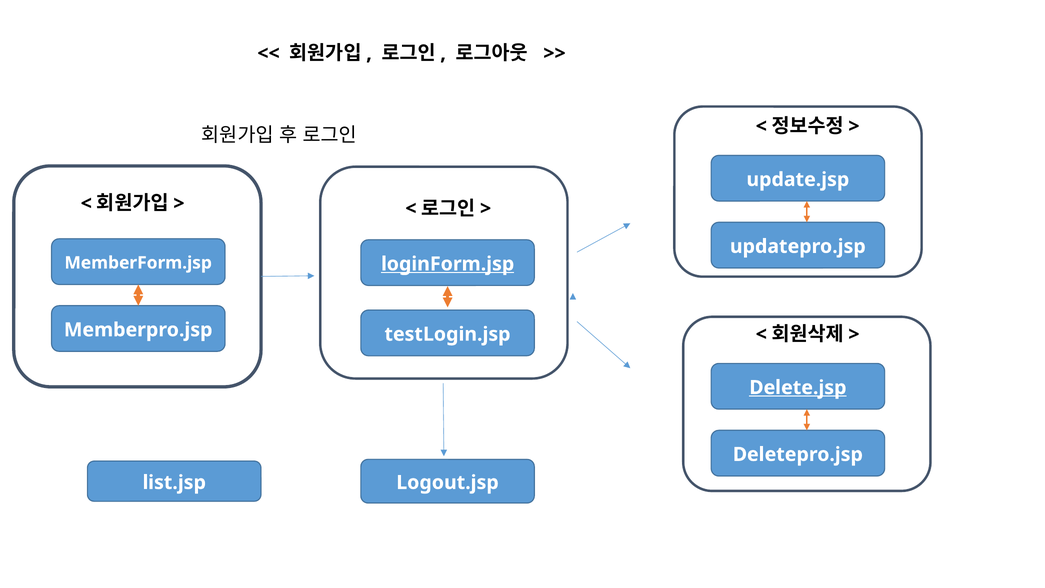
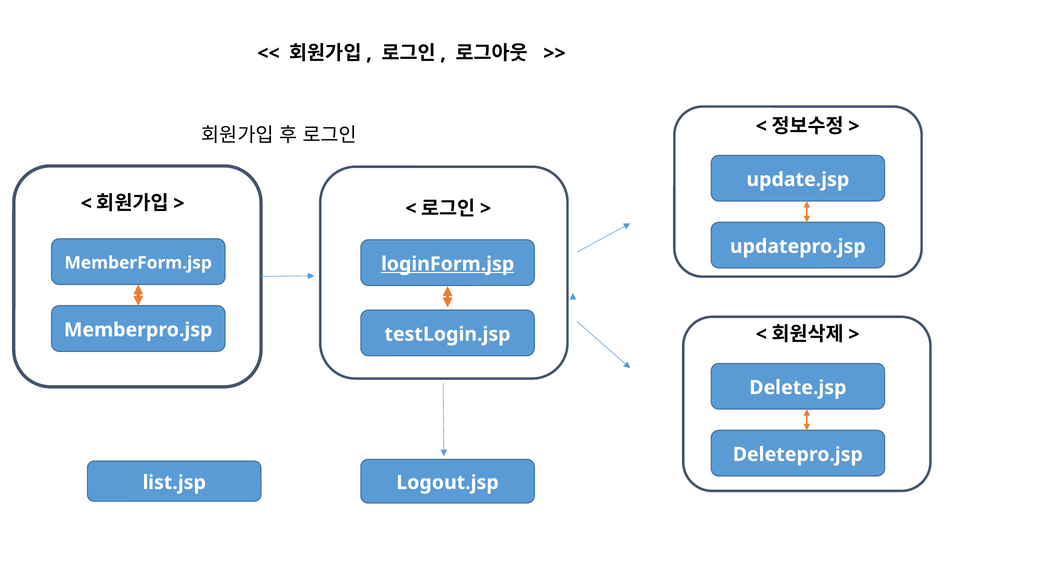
Delete.jsp underline: present -> none (798, 388)
